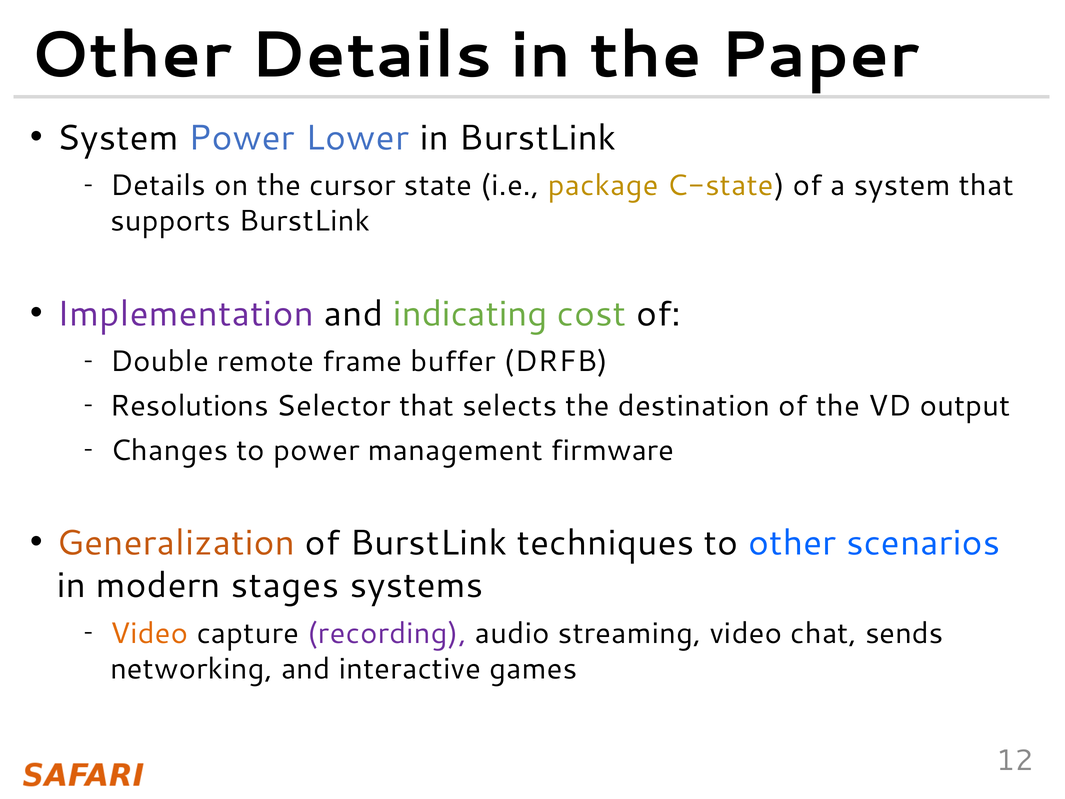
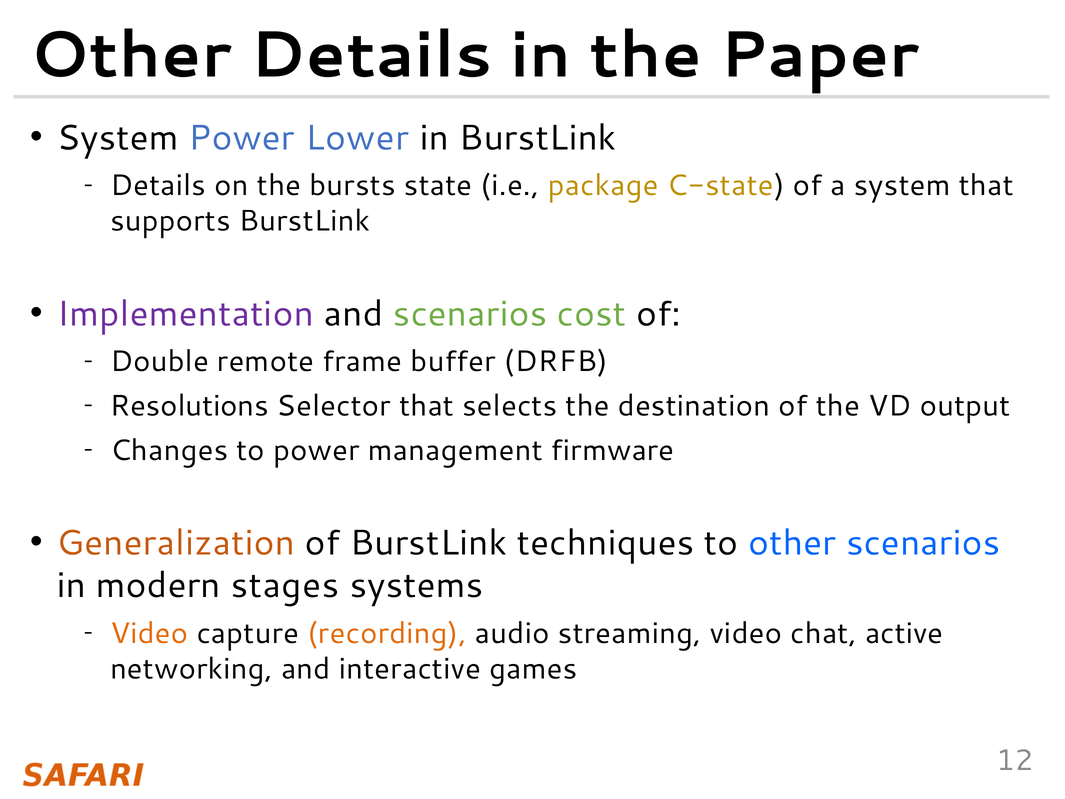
cursor: cursor -> bursts (353, 186)
and indicating: indicating -> scenarios (470, 314)
recording colour: purple -> orange (387, 633)
sends: sends -> active (904, 633)
